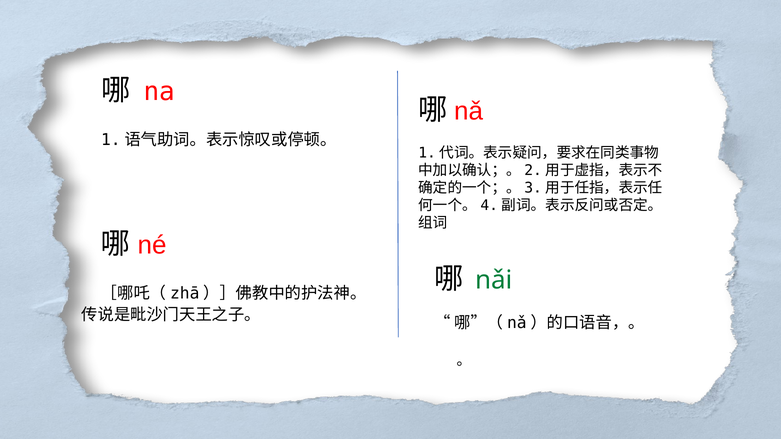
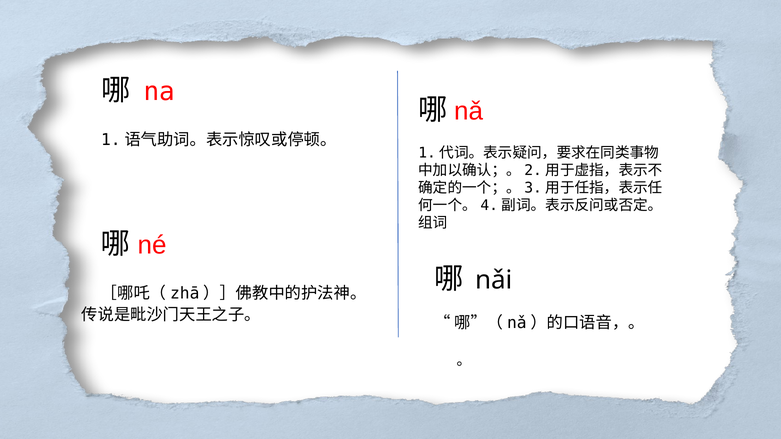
nǎi colour: green -> black (494, 280)
